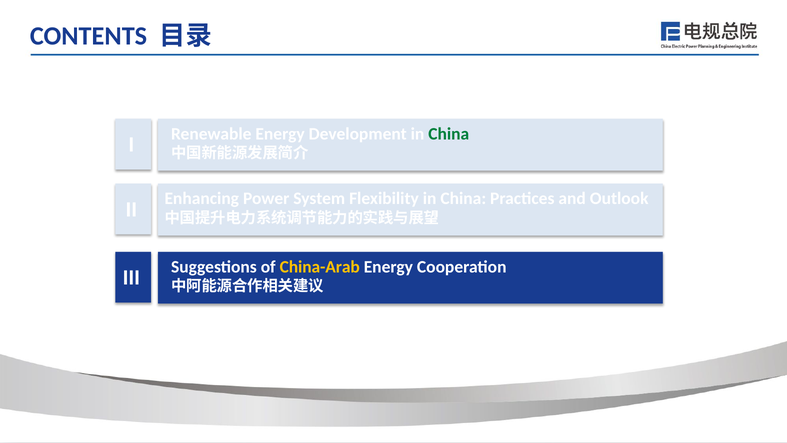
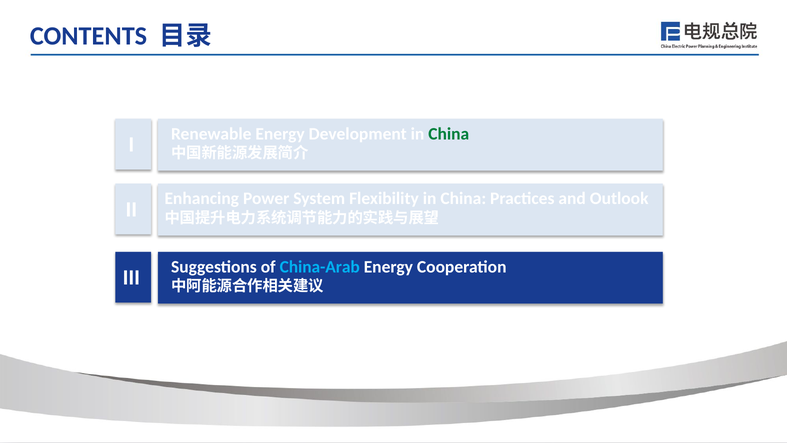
China-Arab colour: yellow -> light blue (320, 267)
